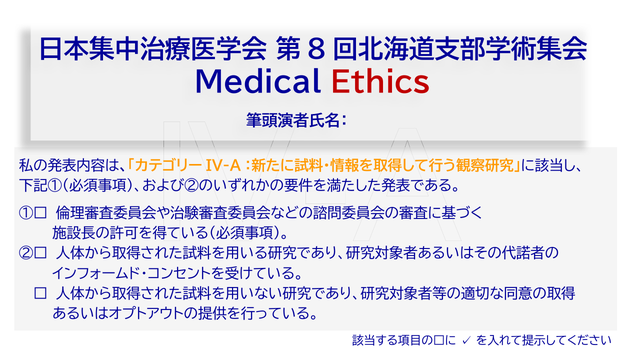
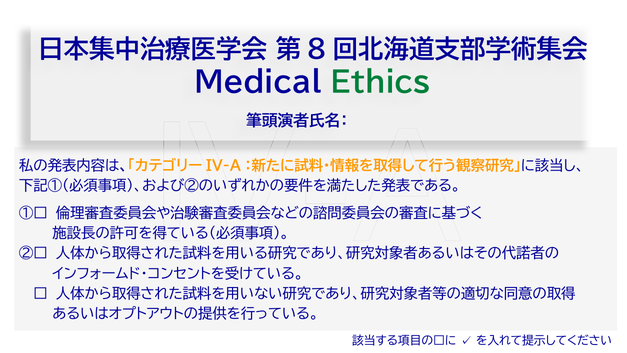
Ethics colour: red -> green (381, 83)
